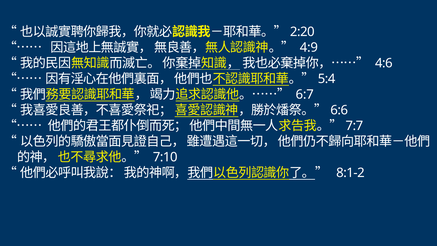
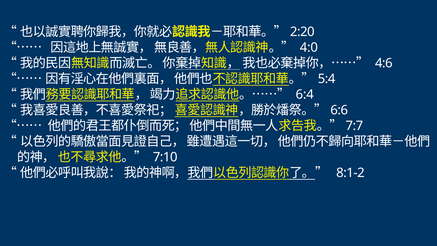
4:9: 4:9 -> 4:0 (309, 48)
6:7: 6:7 -> 6:4 (305, 95)
